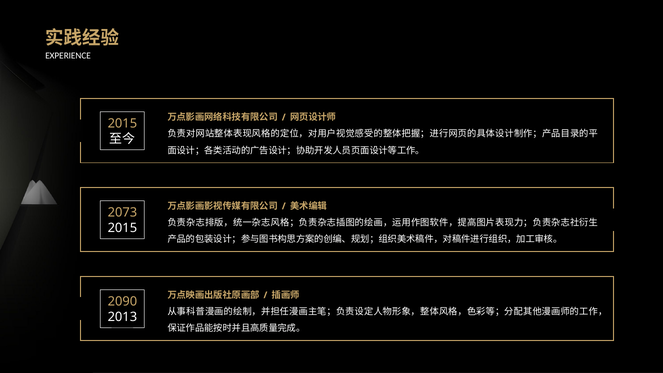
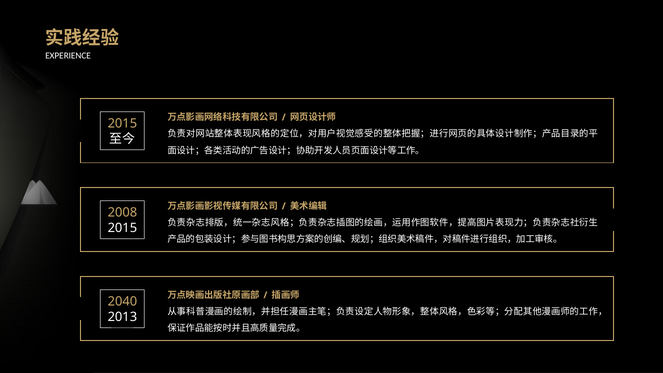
2073: 2073 -> 2008 (122, 212)
2090: 2090 -> 2040 (122, 301)
